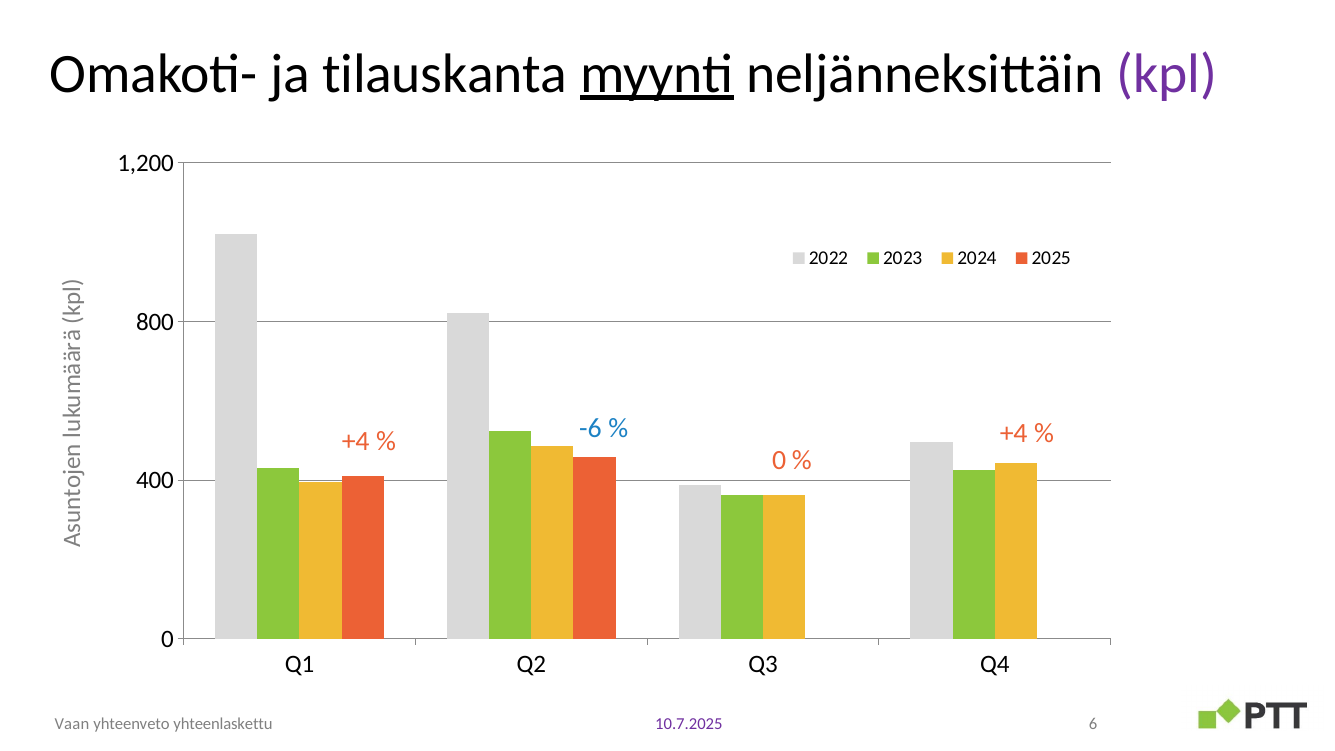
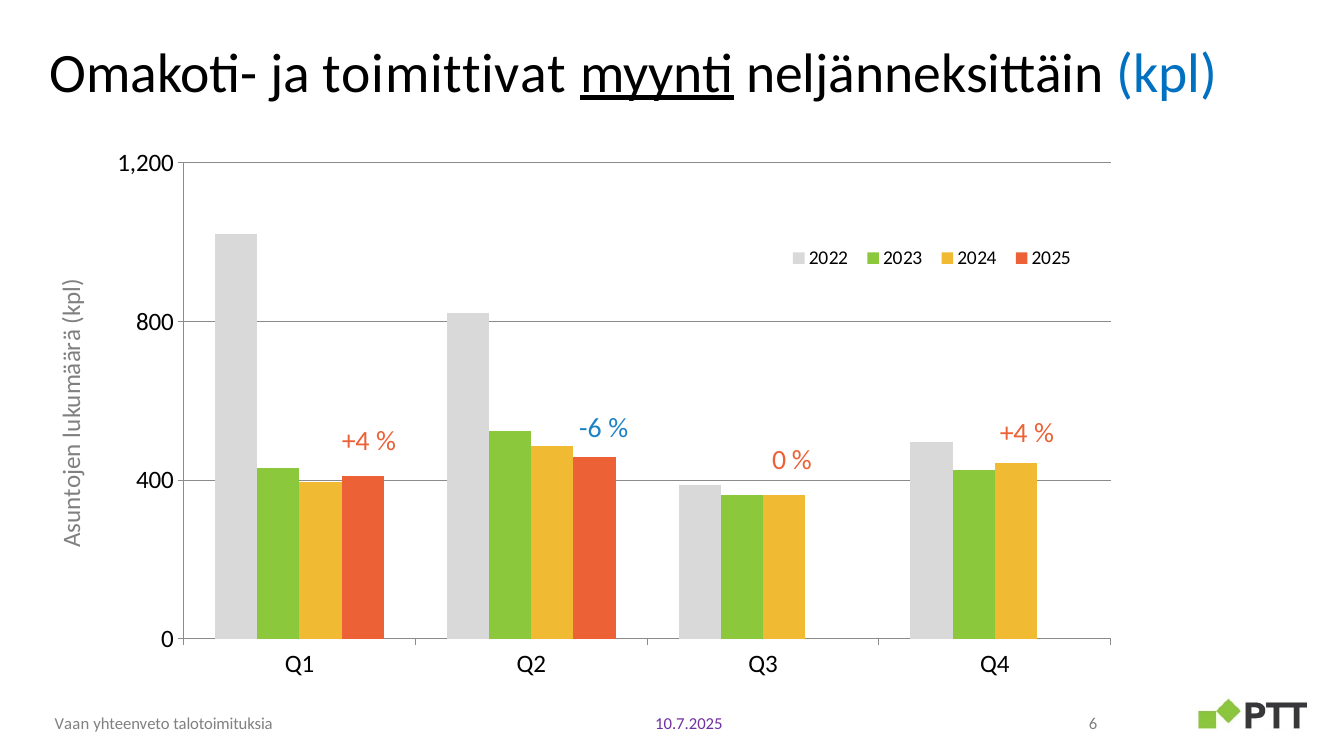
tilauskanta: tilauskanta -> toimittivat (445, 74)
kpl colour: purple -> blue (1167, 74)
yhteenlaskettu: yhteenlaskettu -> talotoimituksia (223, 724)
